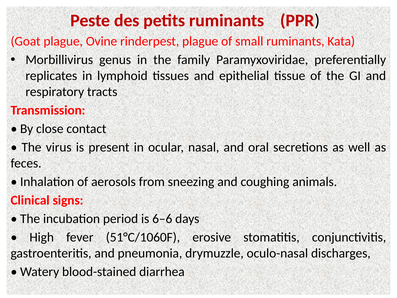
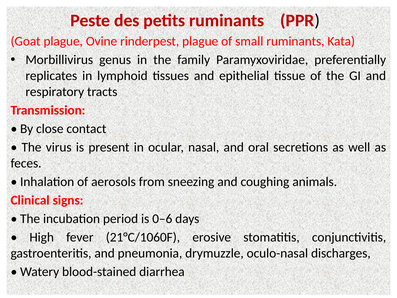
6–6: 6–6 -> 0–6 (162, 219)
51°C/1060F: 51°C/1060F -> 21°C/1060F (143, 237)
